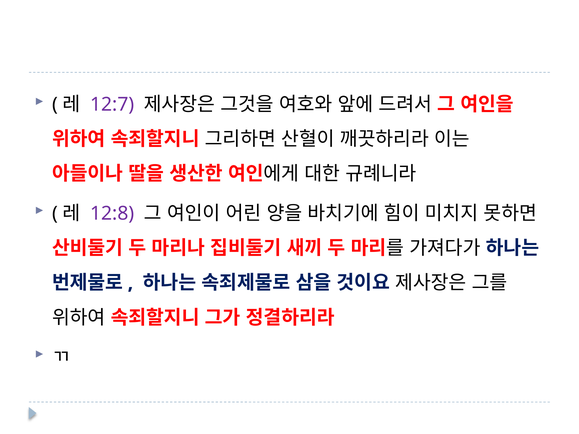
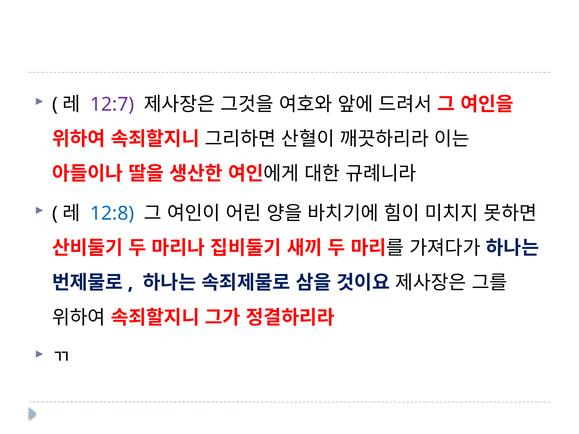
12:8 colour: purple -> blue (112, 214)
